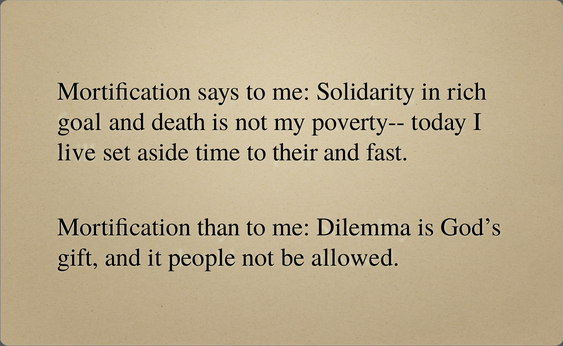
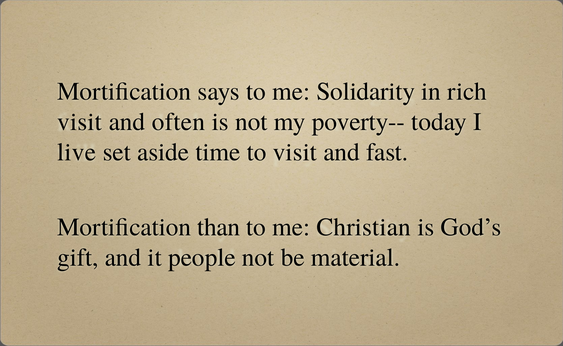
goal: goal -> visit (80, 122)
death: death -> often (178, 122)
to their: their -> visit (295, 152)
Dilemma: Dilemma -> Christian (364, 227)
allowed: allowed -> material (356, 258)
